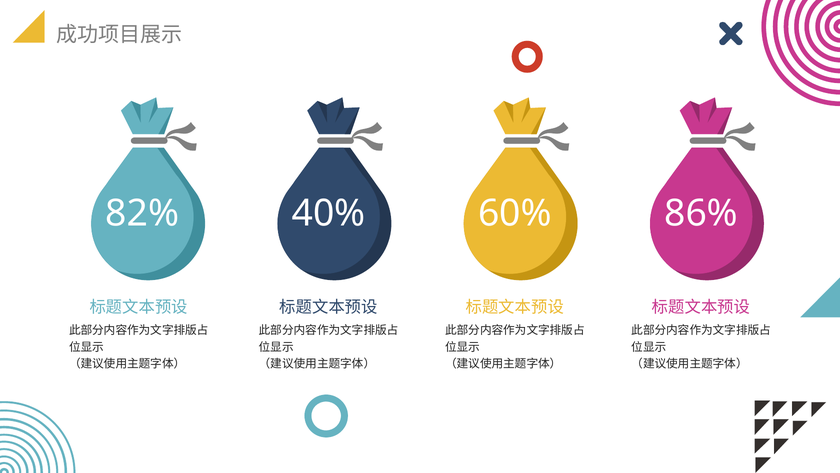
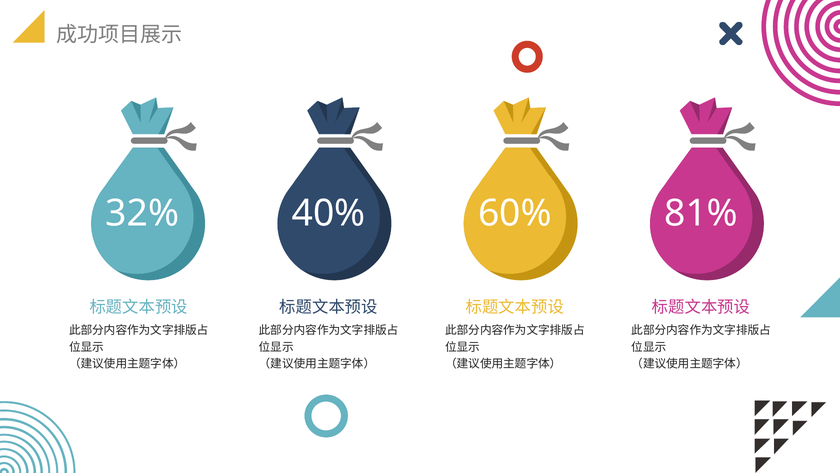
82%: 82% -> 32% (142, 213)
86%: 86% -> 81% (701, 213)
